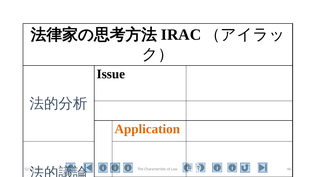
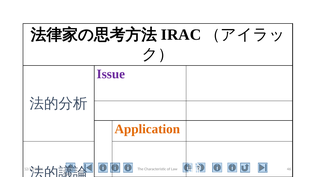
Issue colour: black -> purple (111, 74)
